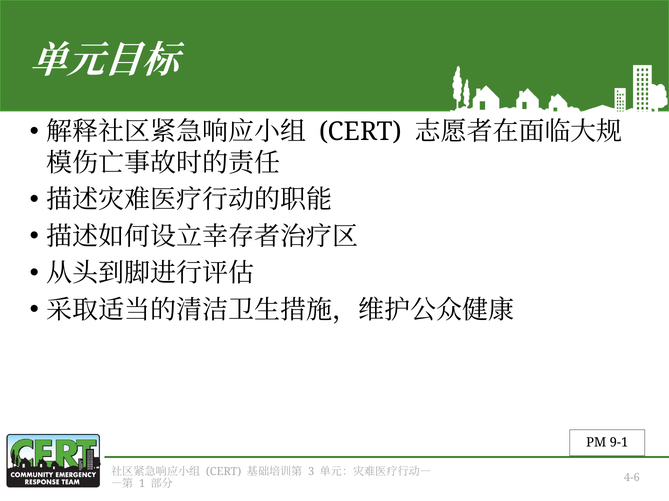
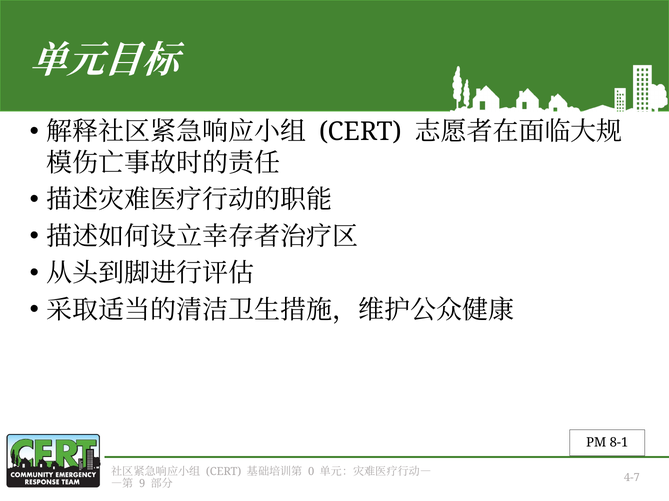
9-1: 9-1 -> 8-1 (619, 443)
3: 3 -> 0 (311, 472)
1: 1 -> 9 (142, 484)
4-6: 4-6 -> 4-7 (632, 478)
